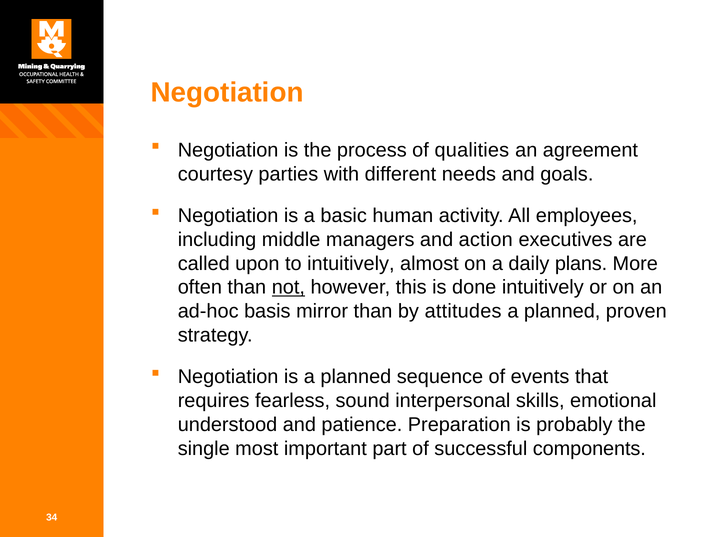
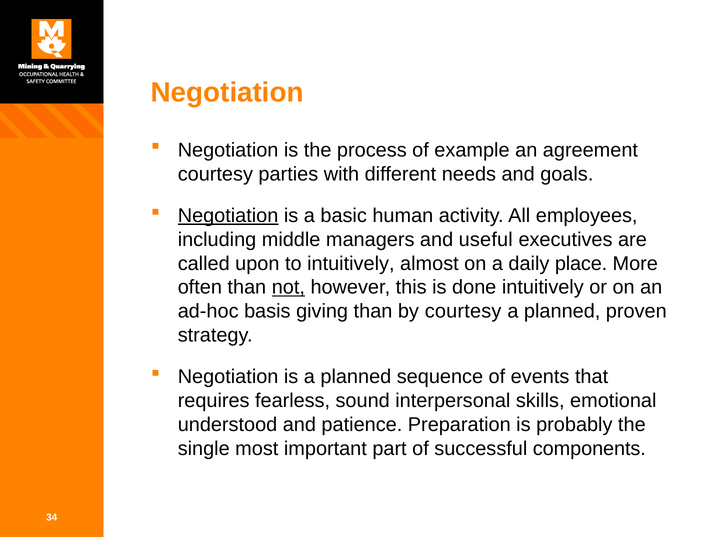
qualities: qualities -> example (472, 150)
Negotiation underline: none -> present (228, 216)
action: action -> useful (486, 240)
plans: plans -> place (581, 263)
mirror: mirror -> giving (322, 311)
by attitudes: attitudes -> courtesy (463, 311)
